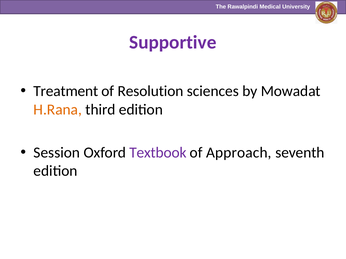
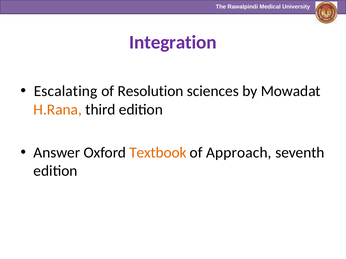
Supportive: Supportive -> Integration (173, 42)
Treatment: Treatment -> Escalating (66, 91)
Session: Session -> Answer (57, 153)
Textbook colour: purple -> orange (158, 153)
